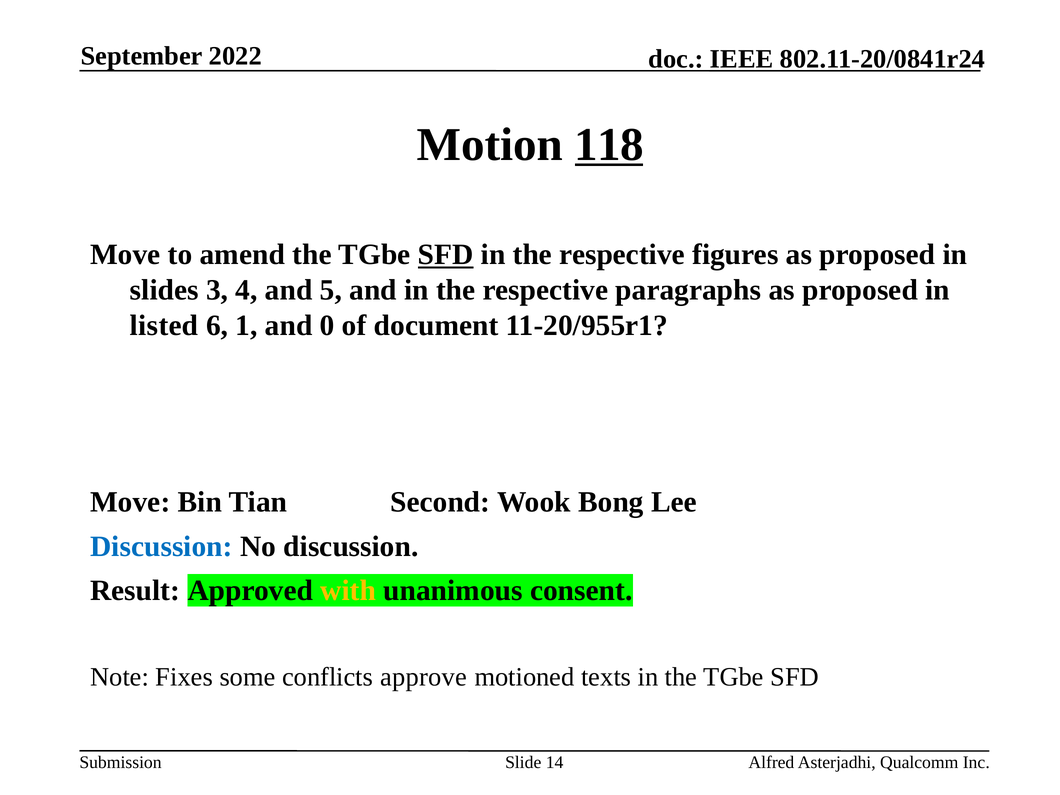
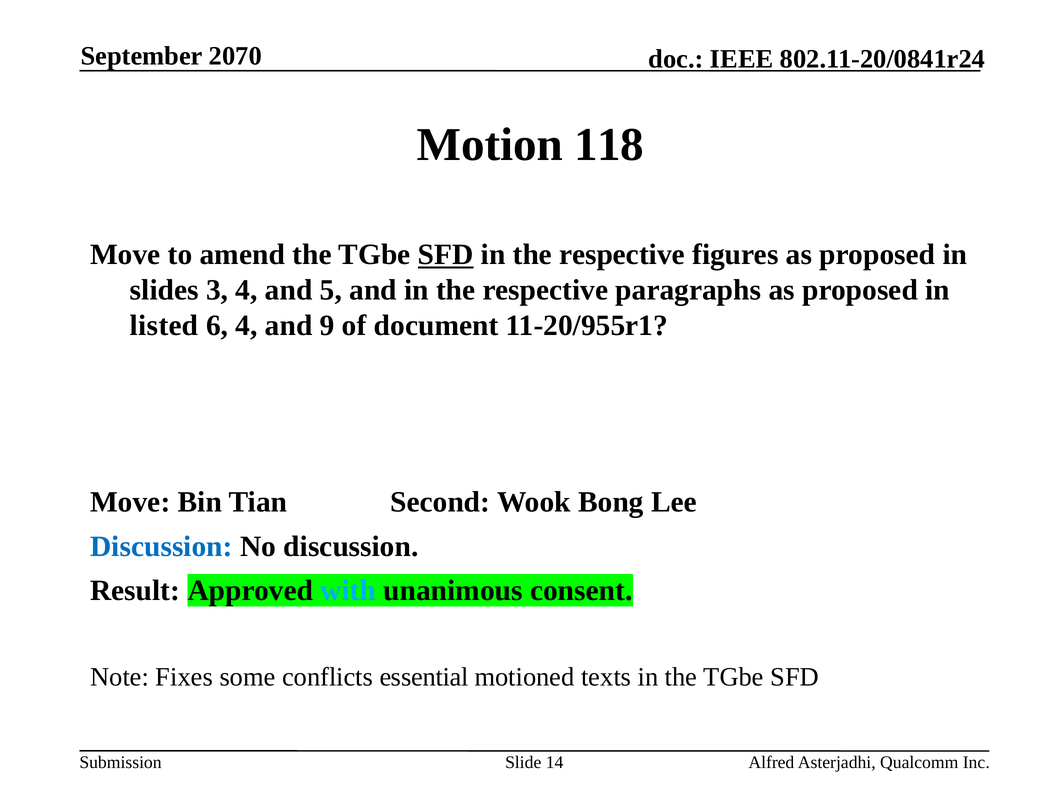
2022: 2022 -> 2070 (235, 56)
118 underline: present -> none (609, 144)
6 1: 1 -> 4 (247, 325)
0: 0 -> 9 (327, 325)
with colour: yellow -> light blue (348, 591)
approve: approve -> essential (424, 677)
